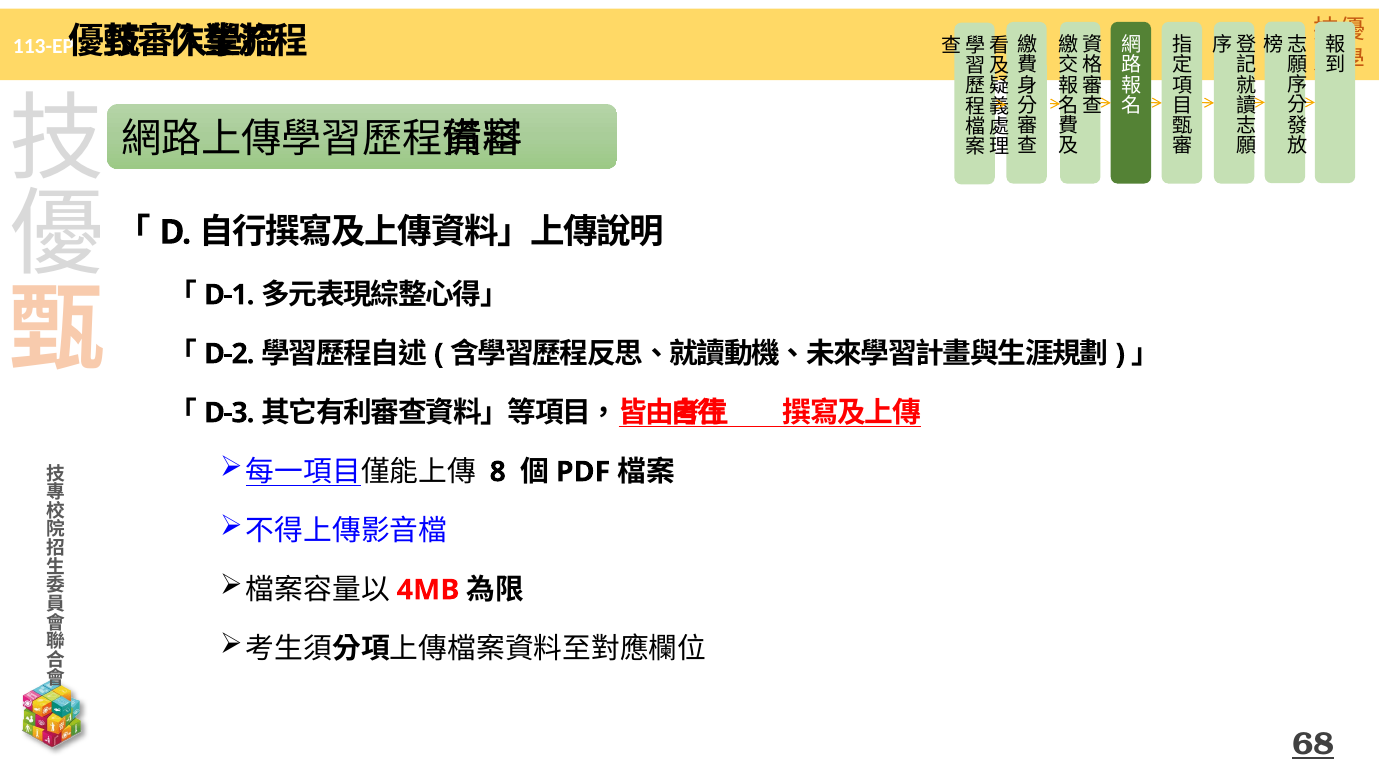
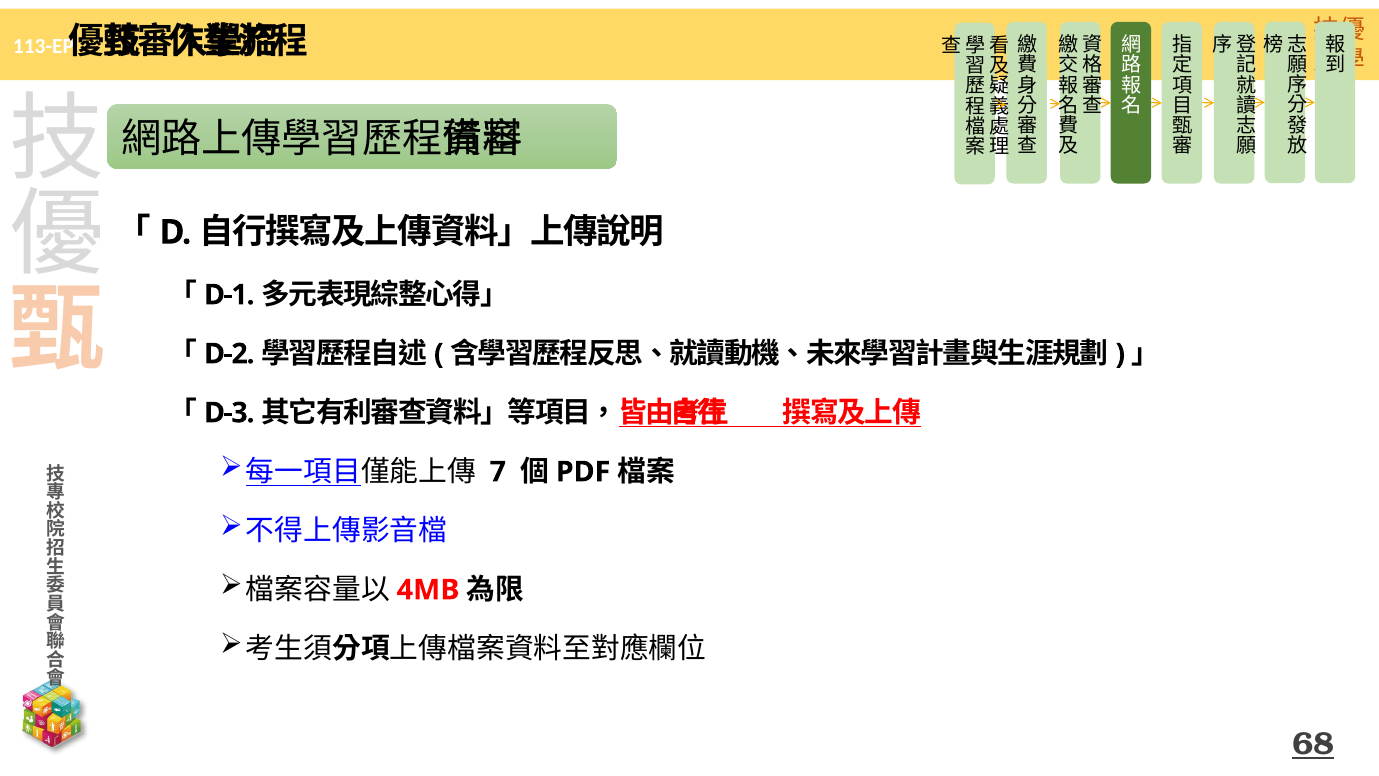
8: 8 -> 7 (498, 472)
